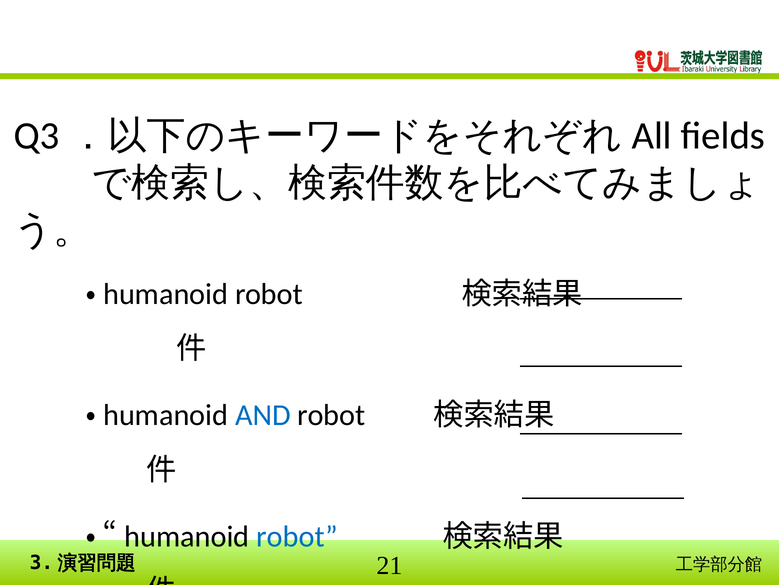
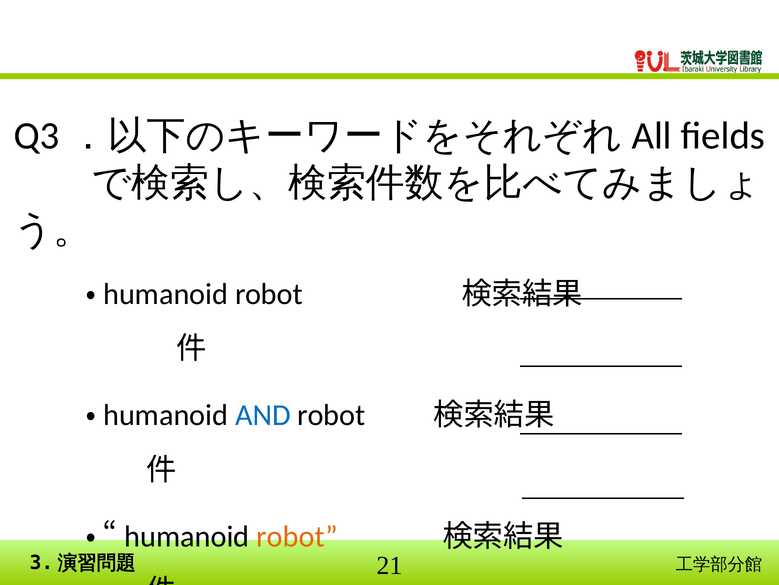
robot colour: blue -> orange (297, 536)
